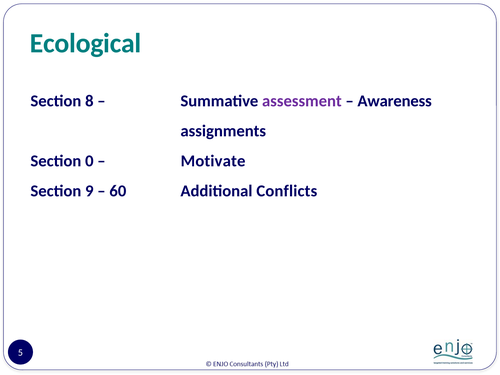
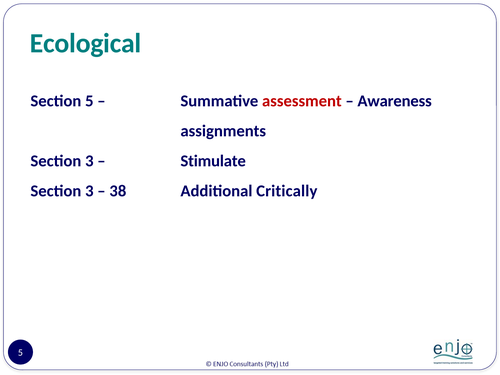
Section 8: 8 -> 5 (89, 101)
assessment colour: purple -> red (302, 101)
0: 0 -> 3 (89, 161)
Motivate: Motivate -> Stimulate (213, 161)
9: 9 -> 3 (89, 191)
60: 60 -> 38 (118, 191)
Conflicts: Conflicts -> Critically (287, 191)
